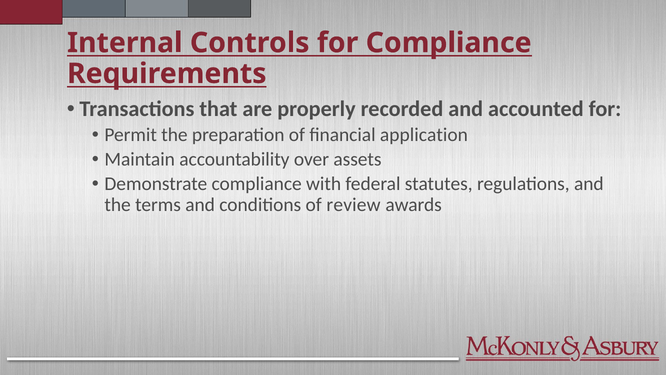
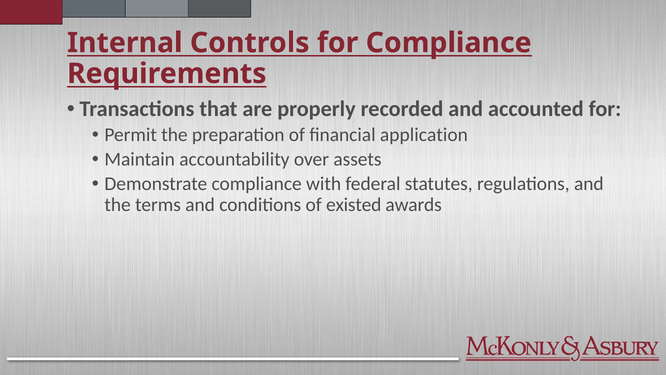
review: review -> existed (354, 205)
